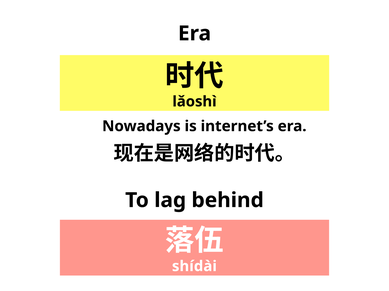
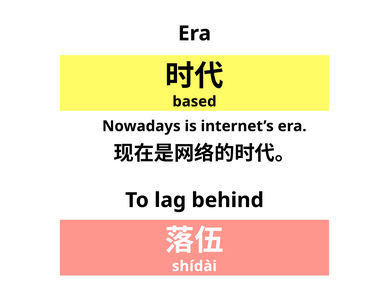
lǎoshì: lǎoshì -> based (194, 102)
